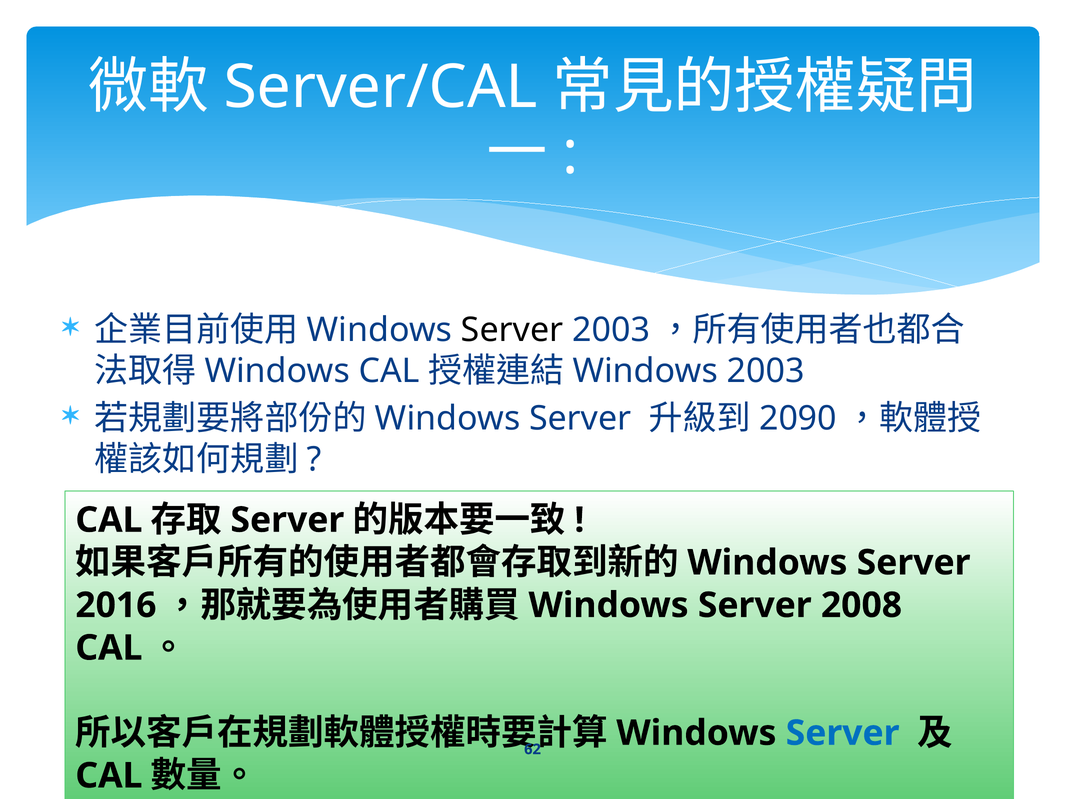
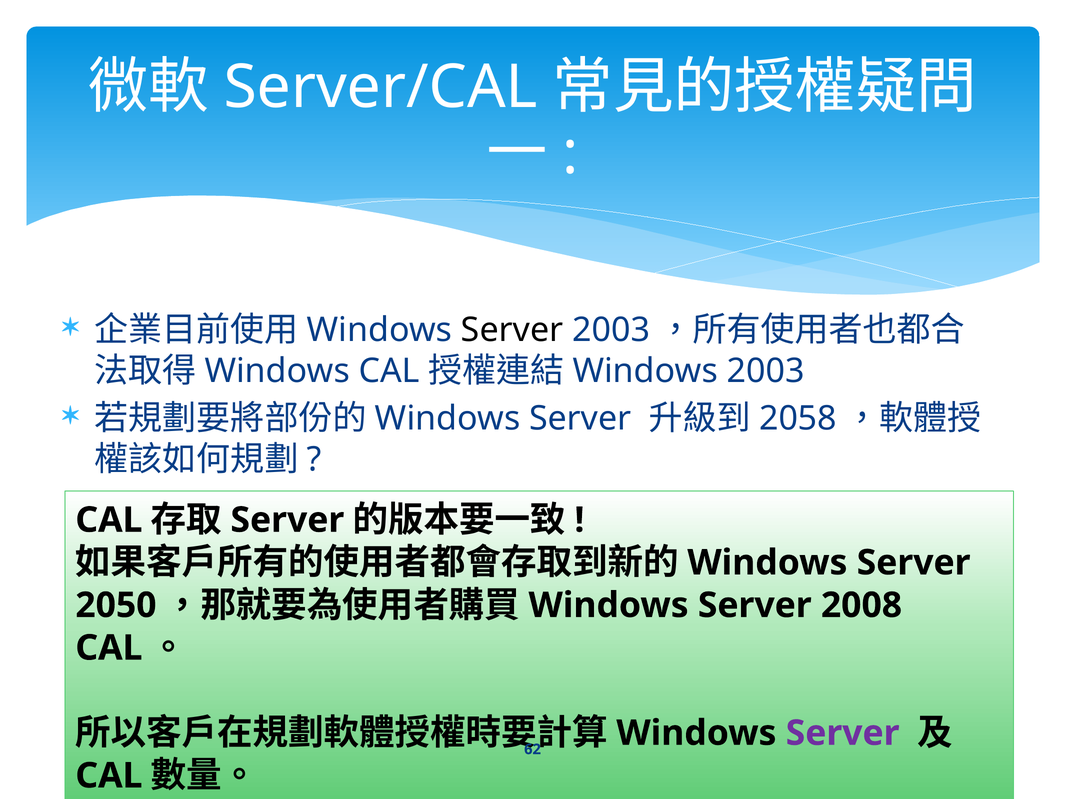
2090: 2090 -> 2058 (798, 419)
2016: 2016 -> 2050 (116, 605)
Server colour: blue -> purple (843, 733)
